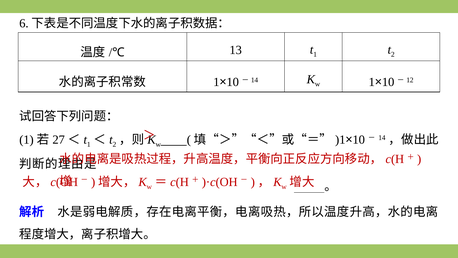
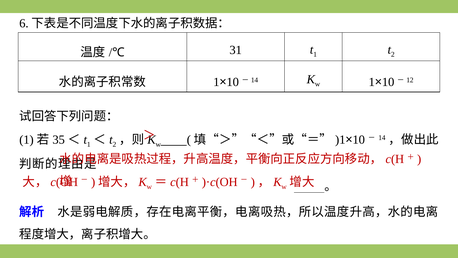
13: 13 -> 31 (236, 50)
27: 27 -> 35 (59, 140)
